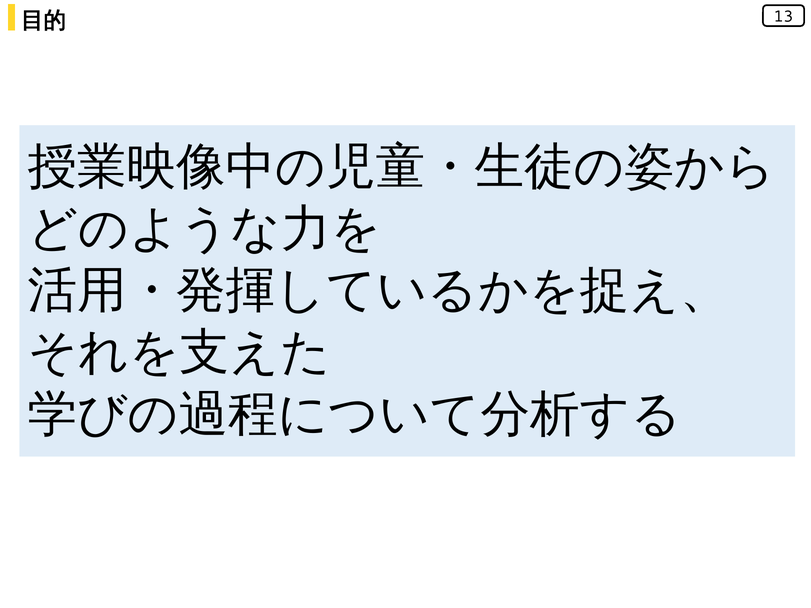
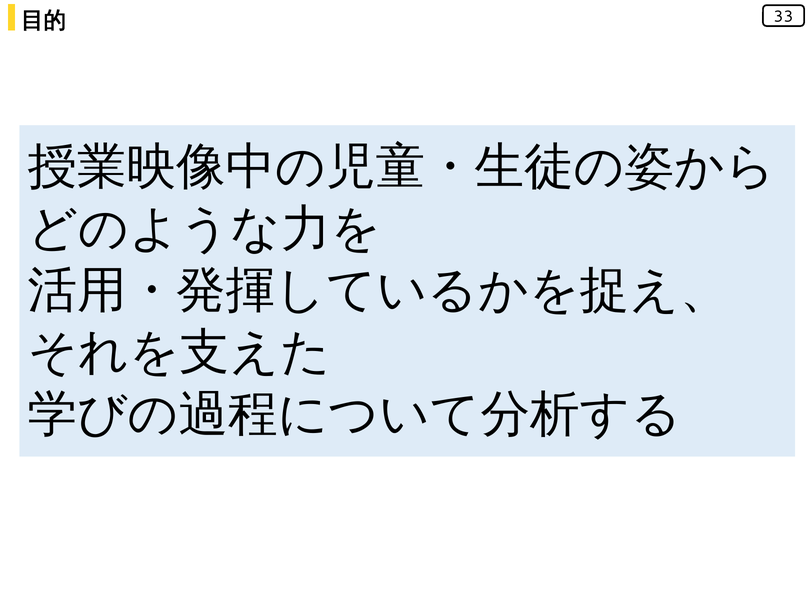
13: 13 -> 33 (783, 17)
